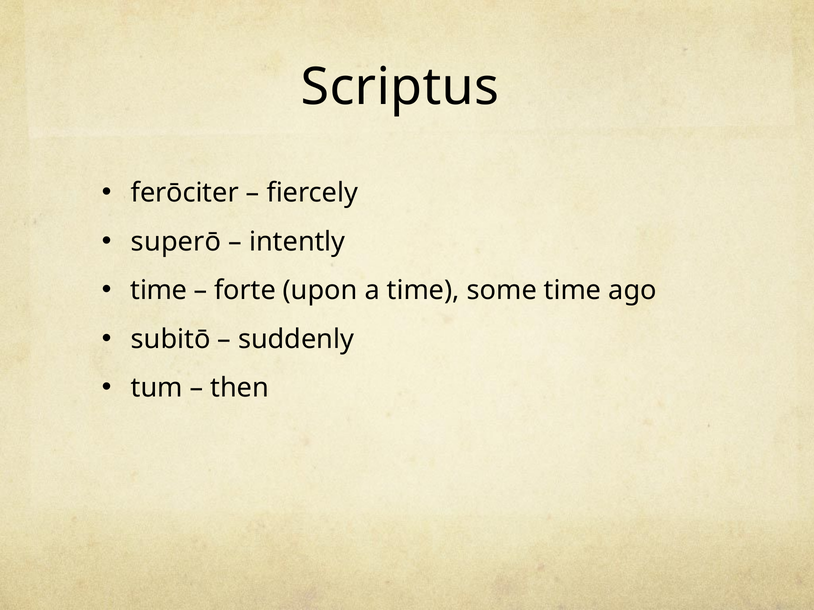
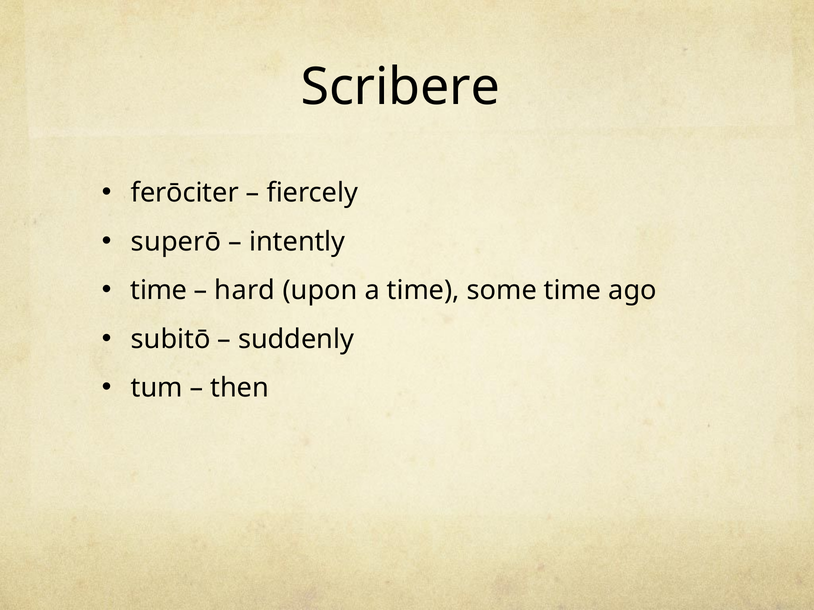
Scriptus: Scriptus -> Scribere (400, 87)
forte: forte -> hard (245, 291)
